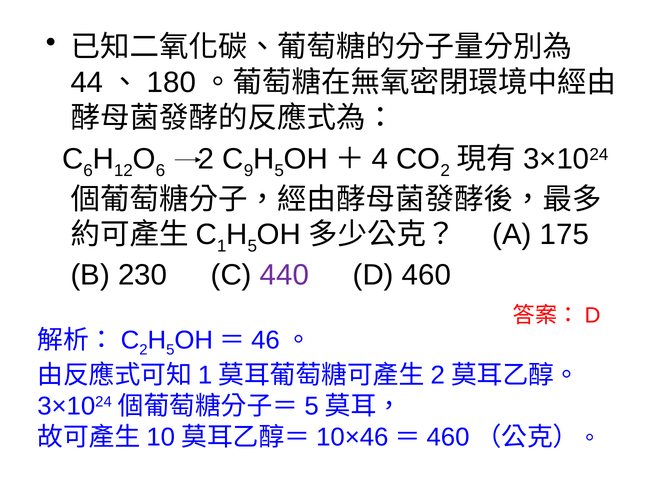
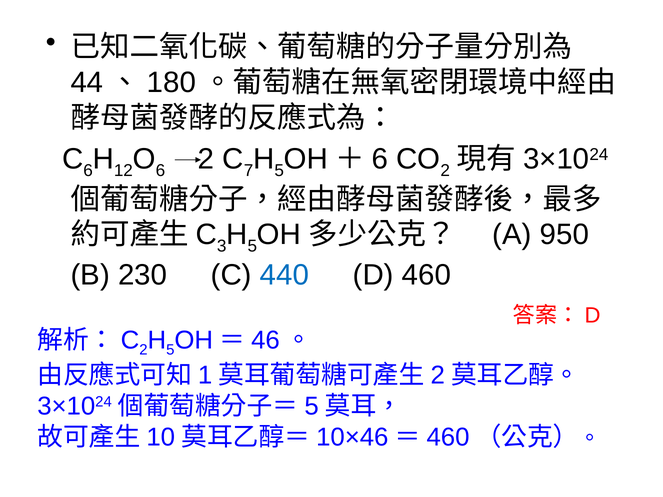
9: 9 -> 7 (249, 171)
4: 4 -> 6 (380, 159)
C 1: 1 -> 3 (222, 246)
175: 175 -> 950 (564, 235)
440 colour: purple -> blue (285, 275)
